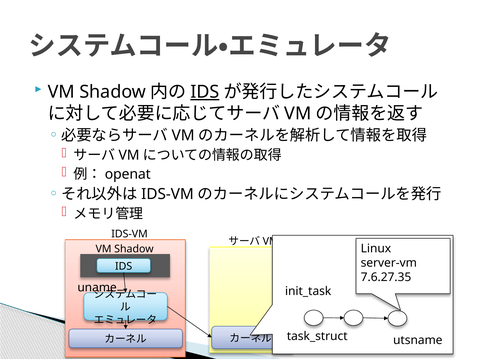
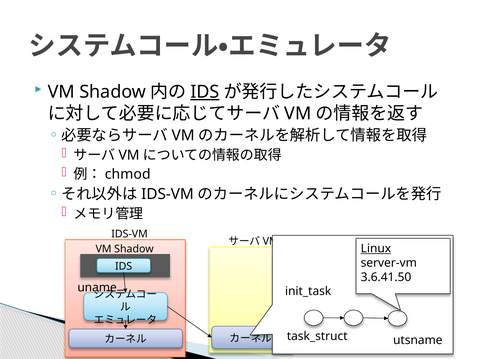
openat: openat -> chmod (128, 174)
Linux underline: none -> present (376, 248)
7.6.27.35: 7.6.27.35 -> 3.6.41.50 (386, 277)
